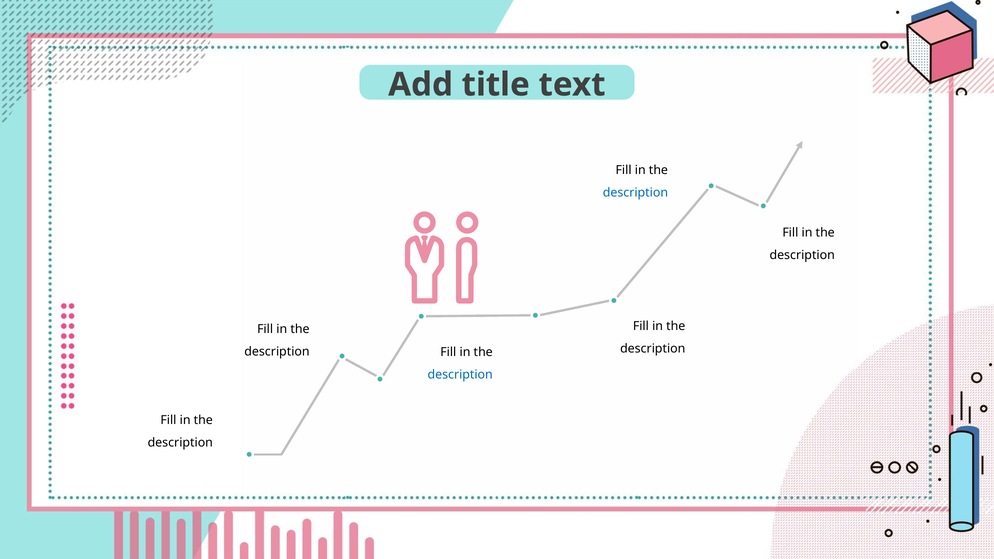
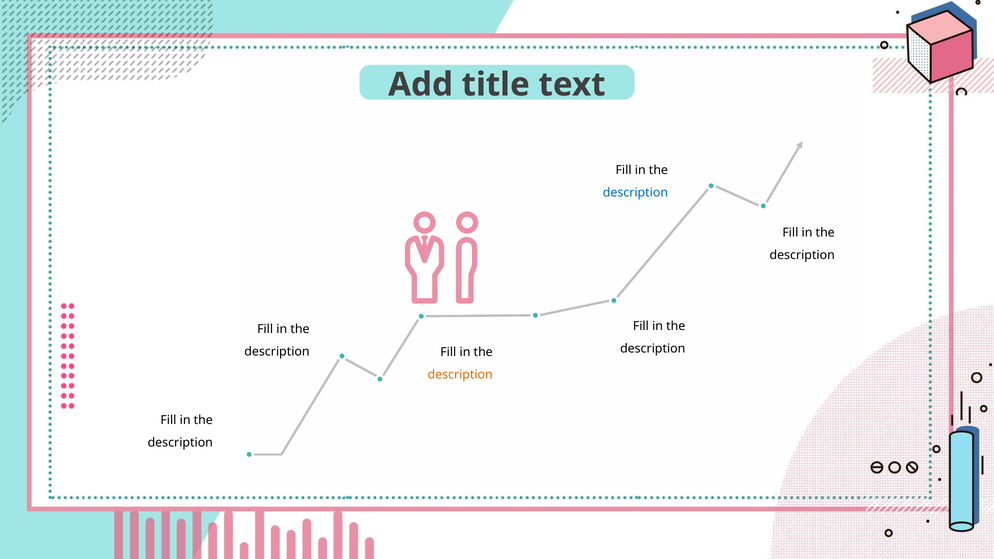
description colour: blue -> orange (460, 375)
